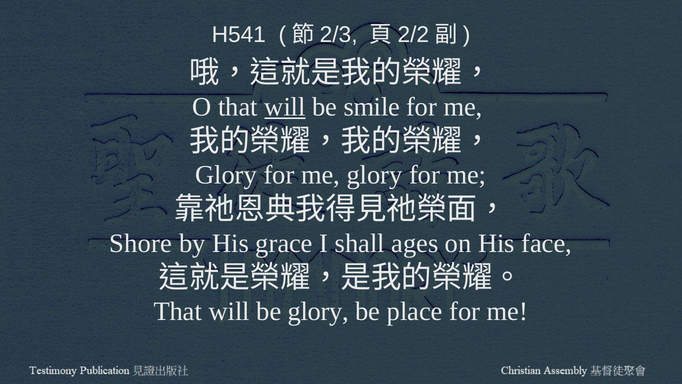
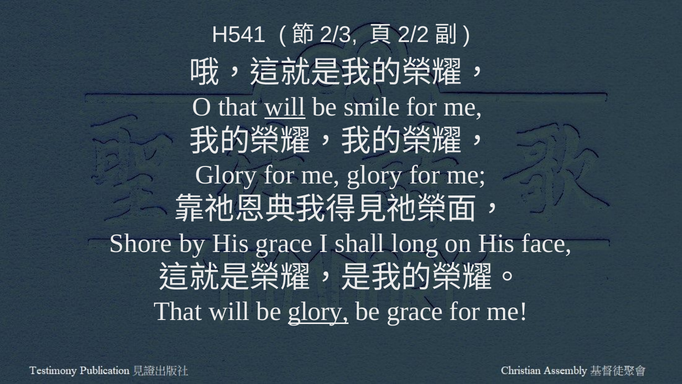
ages: ages -> long (415, 243)
glory underline: none -> present (318, 311)
be place: place -> grace (415, 311)
